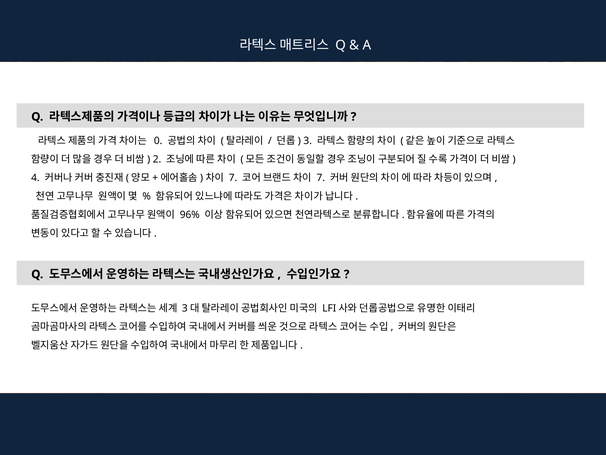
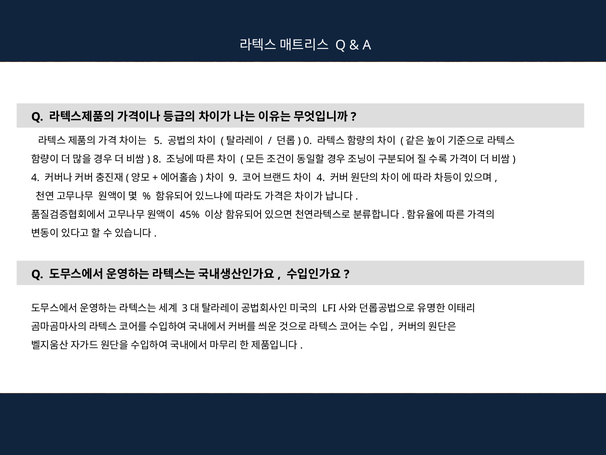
0: 0 -> 5 (158, 141)
3: 3 -> 0 (308, 141)
2: 2 -> 8 (157, 159)
7: 7 -> 9 (233, 178)
7: 7 -> 4 (321, 178)
96%: 96% -> 45% (190, 215)
